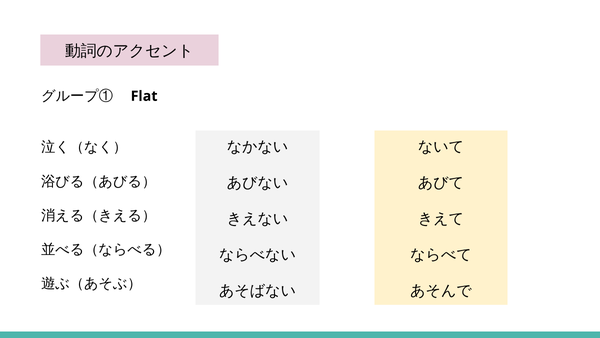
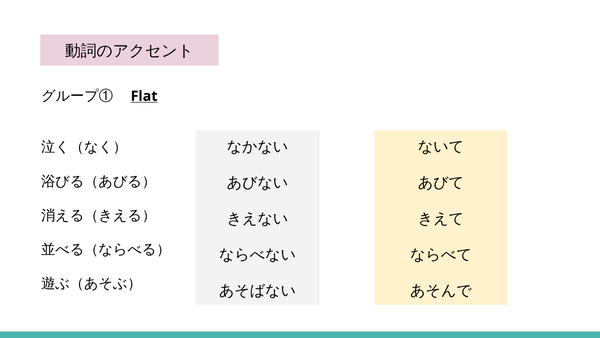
Flat underline: none -> present (144, 96)
